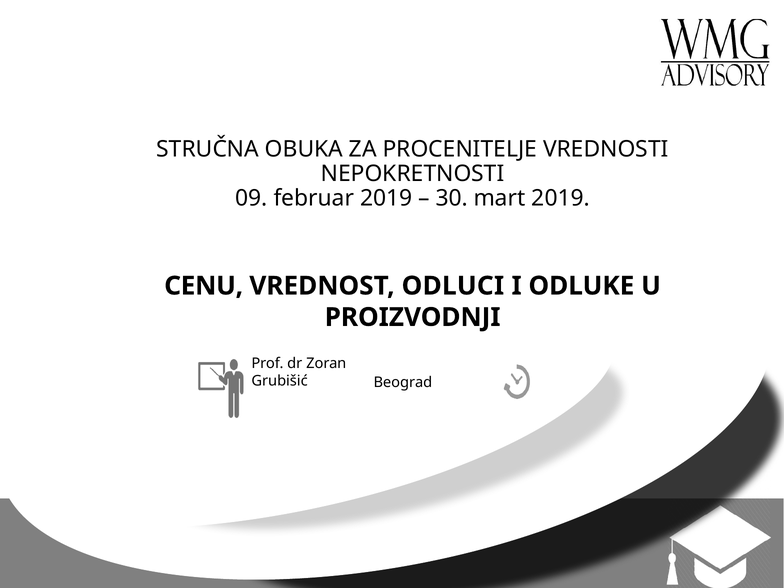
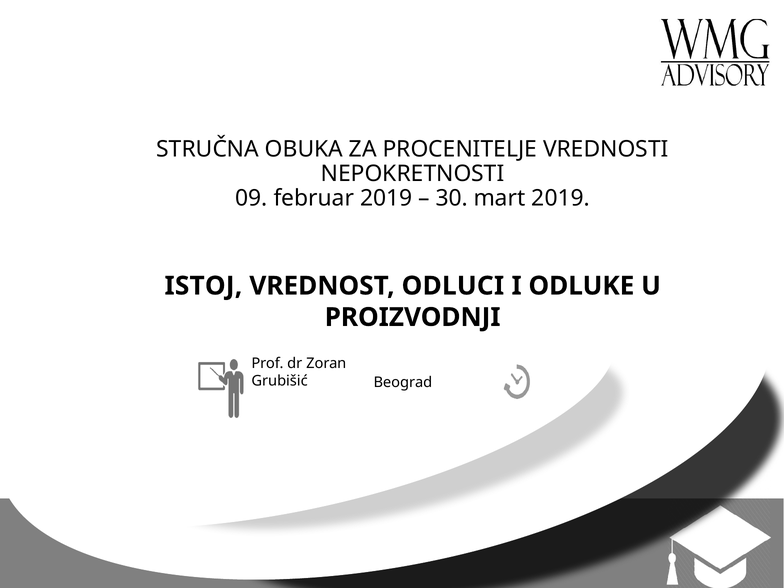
CENU: CENU -> ISTOJ (203, 286)
